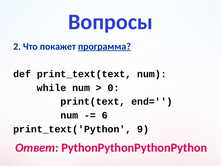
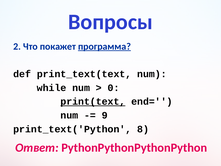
print(text underline: none -> present (93, 101)
6: 6 -> 9 (105, 115)
9: 9 -> 8 (143, 129)
